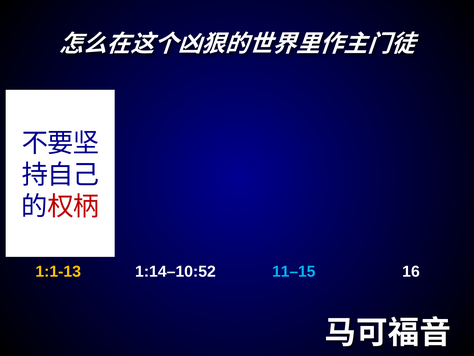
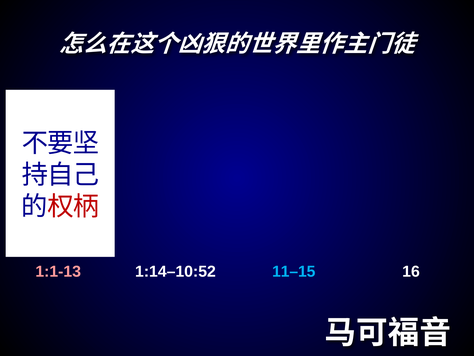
1:1-13 colour: yellow -> pink (58, 271)
